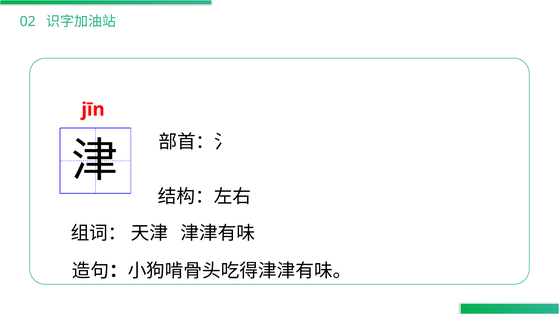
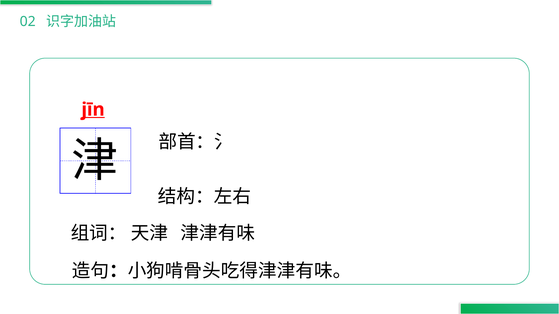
jīn underline: none -> present (93, 110)
